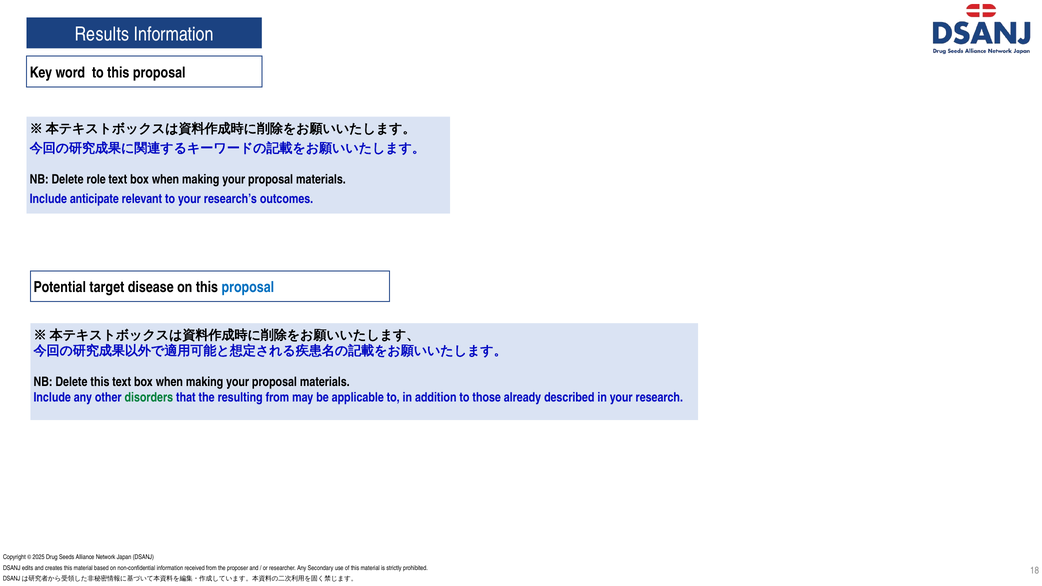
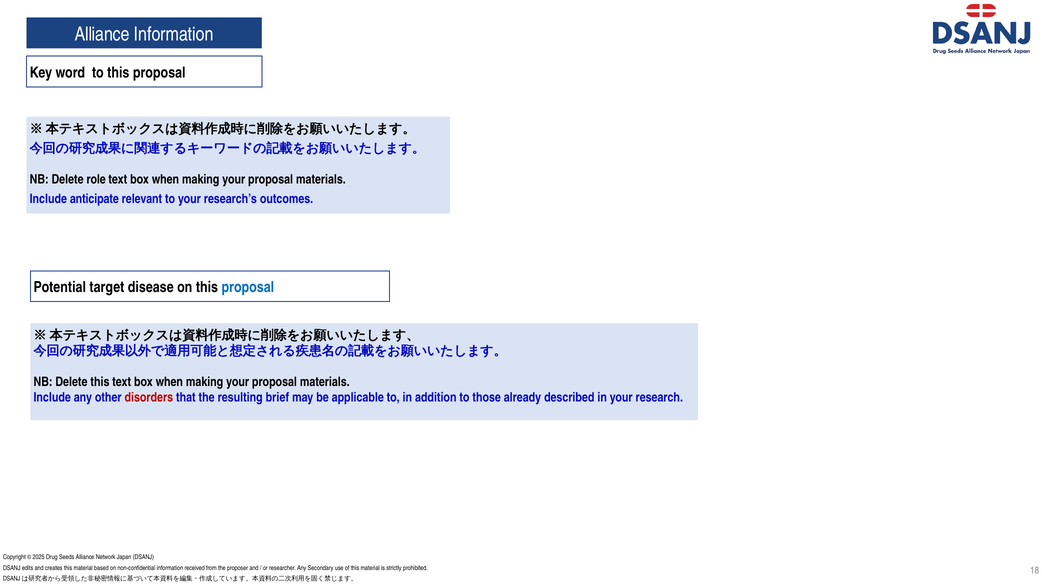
Results: Results -> Alliance (102, 34)
disorders colour: green -> red (149, 398)
resulting from: from -> brief (277, 398)
